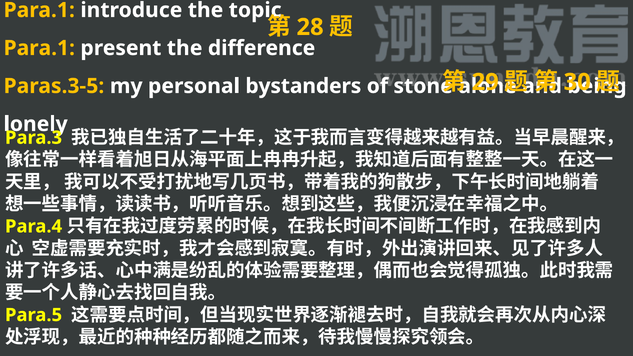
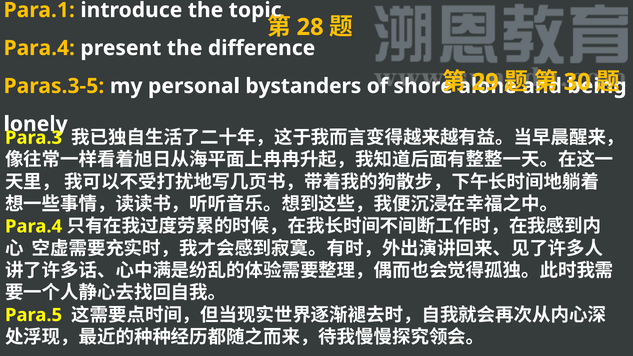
Para.1: Para.1 -> Para.4 (39, 48)
stone: stone -> shore (423, 86)
